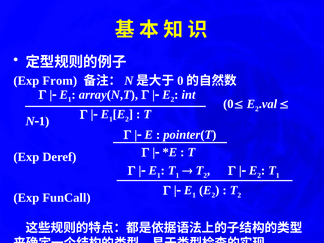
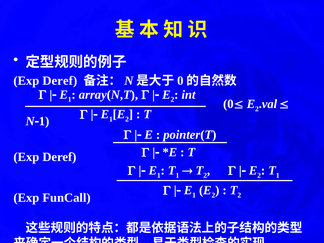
From: From -> Deref (60, 81)
